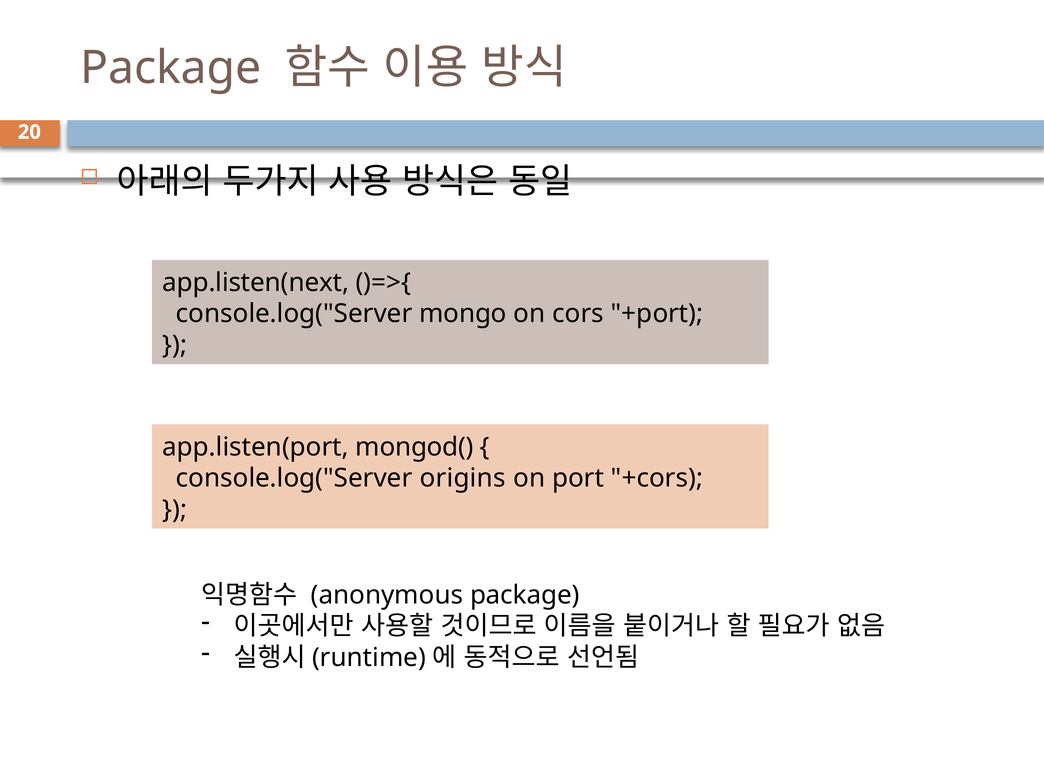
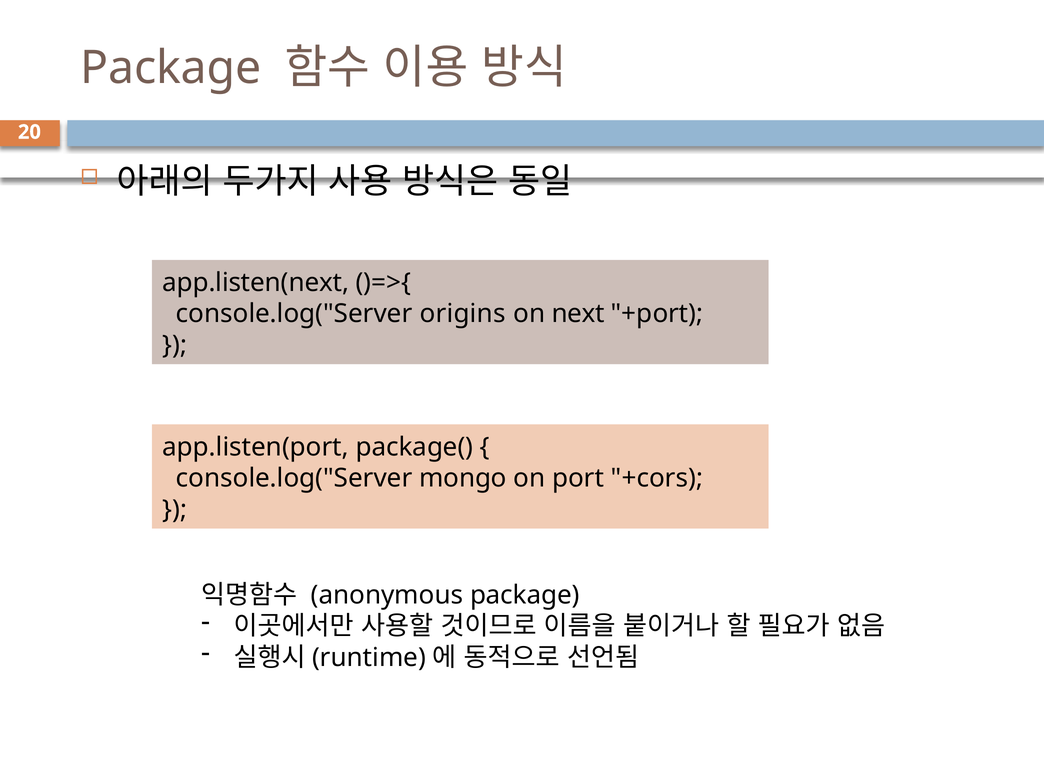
mongo: mongo -> origins (463, 314)
cors: cors -> next (578, 314)
mongod(: mongod( -> package( (414, 447)
origins: origins -> mongo (463, 478)
